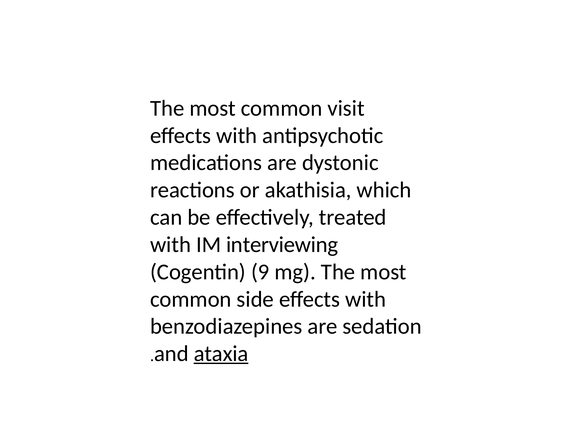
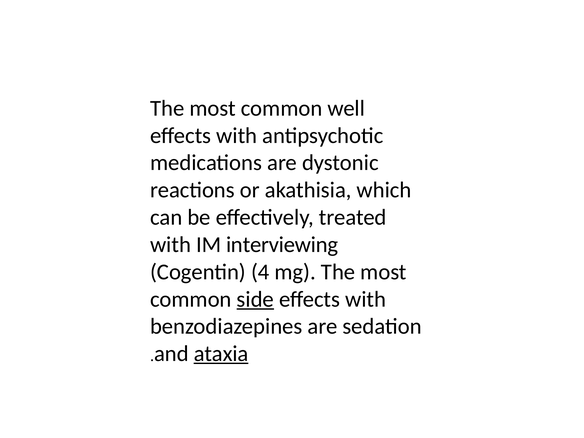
visit: visit -> well (346, 108)
9: 9 -> 4 (260, 272)
side underline: none -> present (255, 299)
